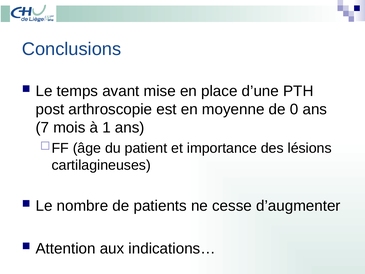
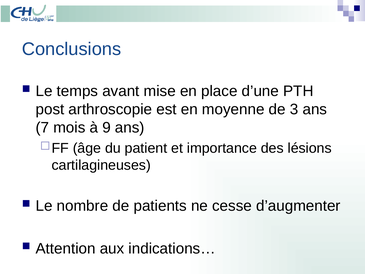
0: 0 -> 3 (294, 109)
1: 1 -> 9 (107, 128)
